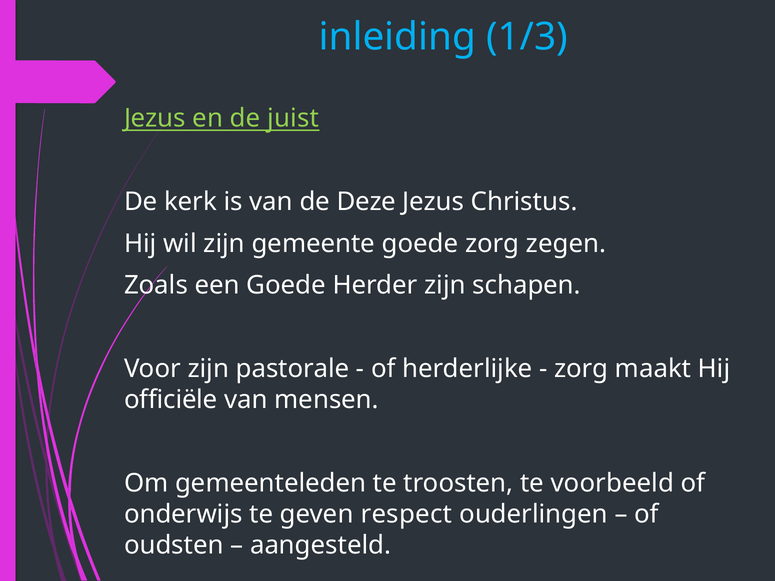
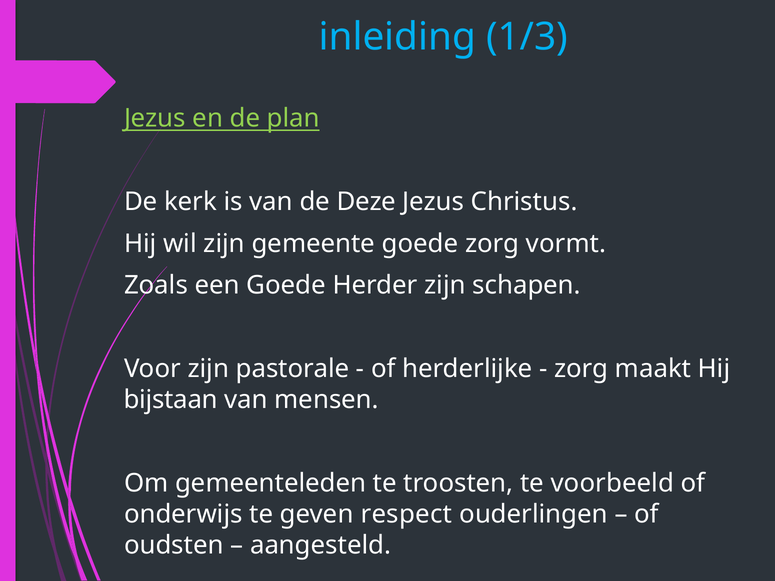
juist: juist -> plan (293, 118)
zegen: zegen -> vormt (566, 244)
officiële: officiële -> bijstaan (171, 400)
